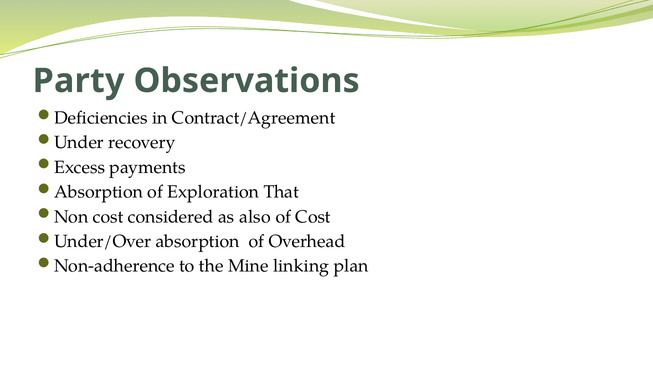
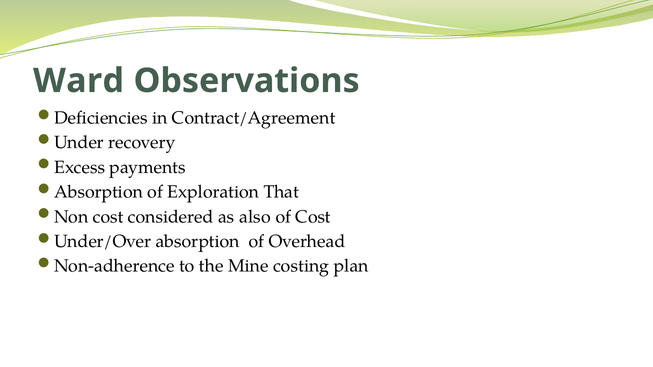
Party: Party -> Ward (78, 81)
linking: linking -> costing (301, 266)
